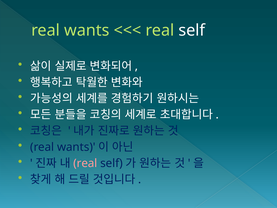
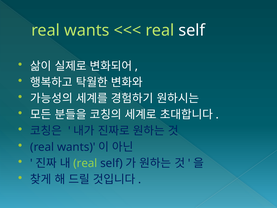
real colour: pink -> light green (85, 163)
